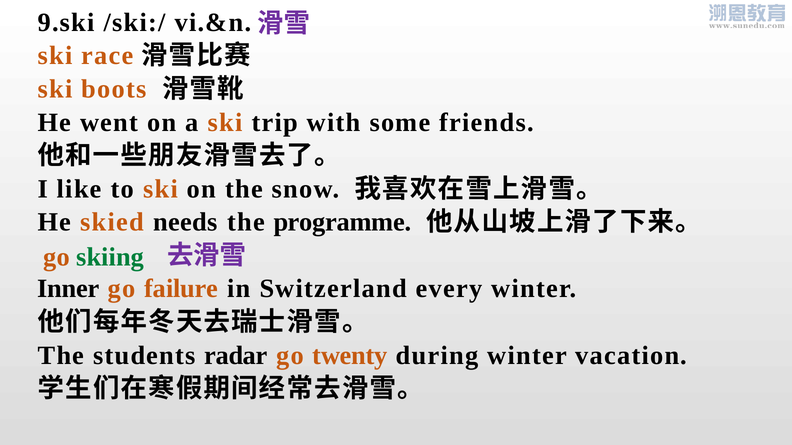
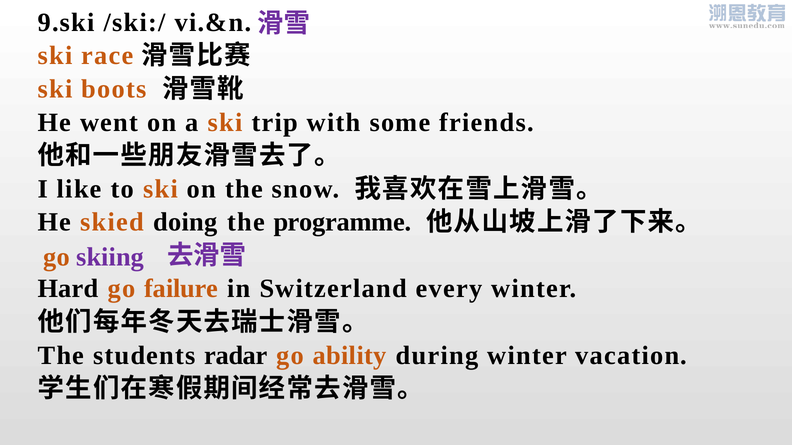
needs: needs -> doing (185, 222)
skiing colour: green -> purple (110, 257)
Inner: Inner -> Hard (68, 289)
twenty: twenty -> ability (350, 356)
